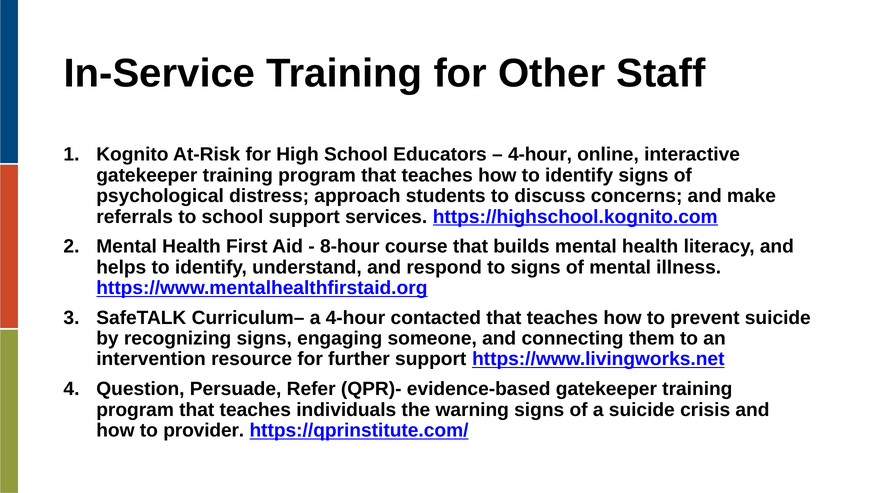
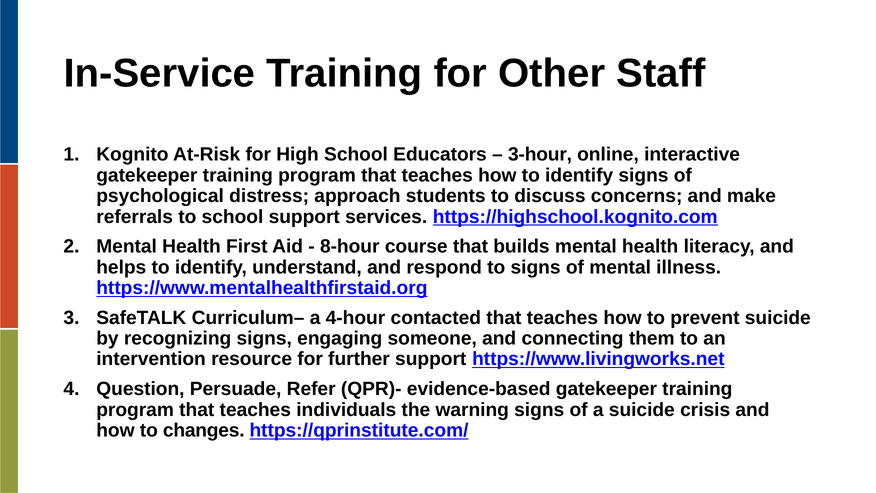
4-hour: 4-hour -> 3-hour (540, 154)
provider: provider -> changes (204, 430)
